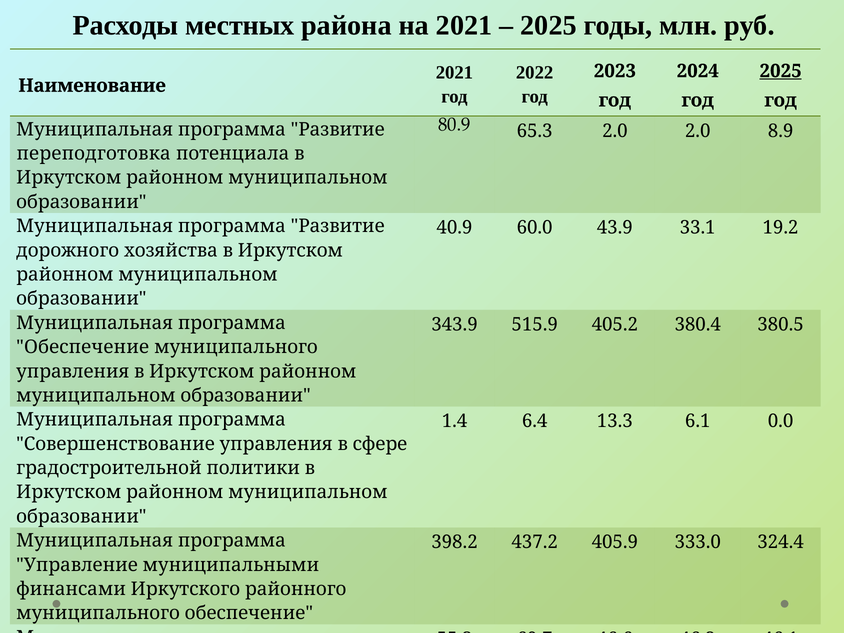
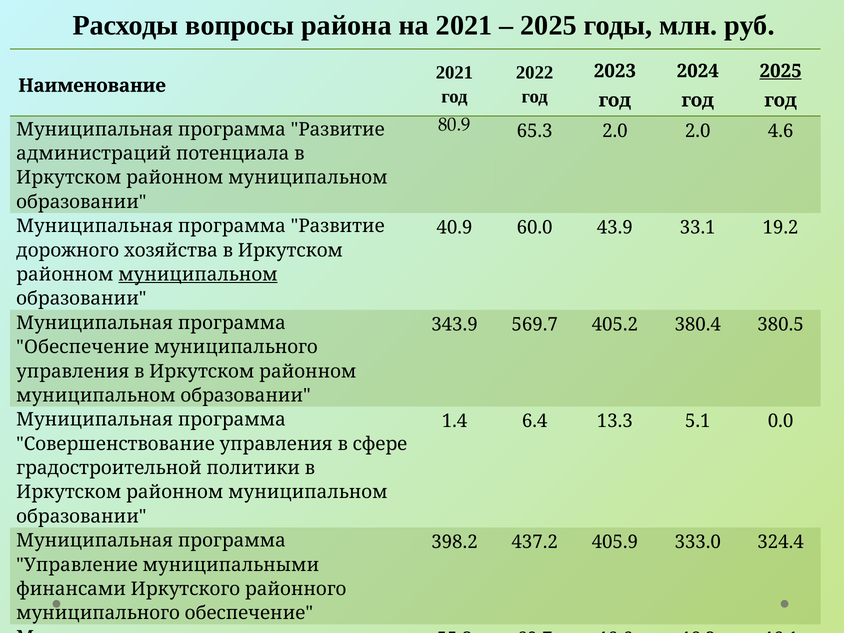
местных: местных -> вопросы (240, 25)
8.9: 8.9 -> 4.6 (781, 131)
переподготовка: переподготовка -> администраций (94, 154)
муниципальном underline: none -> present (198, 275)
515.9: 515.9 -> 569.7 (535, 324)
6.1: 6.1 -> 5.1 (698, 421)
